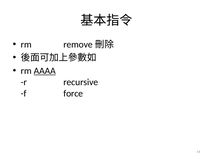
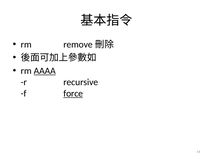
force underline: none -> present (73, 94)
